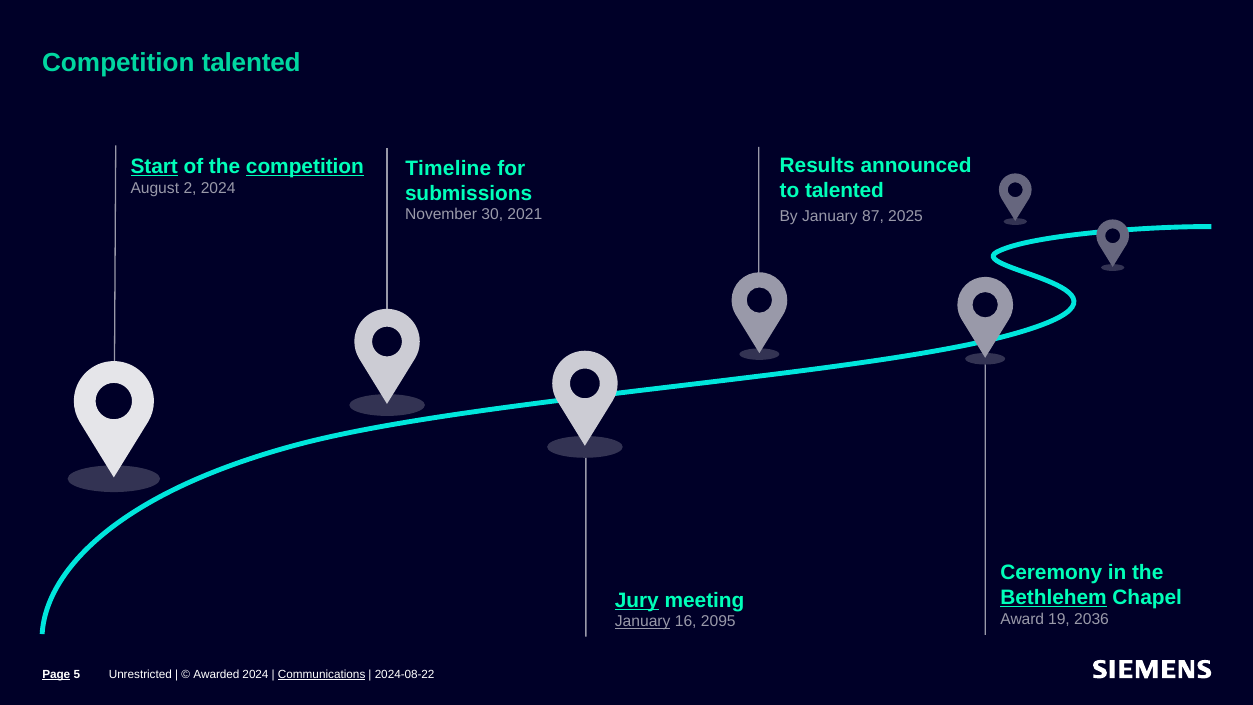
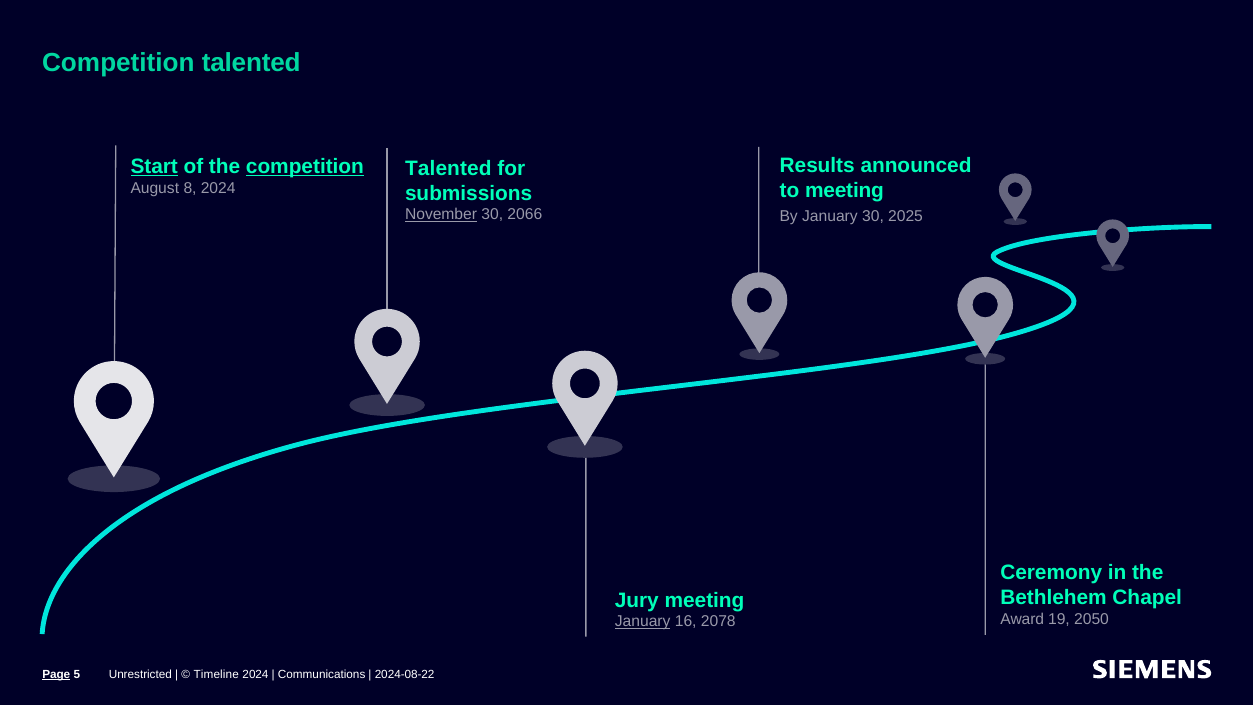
Timeline: Timeline -> Talented (448, 168)
2: 2 -> 8 (190, 188)
to talented: talented -> meeting (844, 191)
November underline: none -> present (441, 215)
2021: 2021 -> 2066 (525, 215)
January 87: 87 -> 30 (873, 216)
Bethlehem underline: present -> none (1054, 597)
Jury underline: present -> none (637, 600)
2036: 2036 -> 2050 (1092, 619)
2095: 2095 -> 2078 (718, 622)
Awarded: Awarded -> Timeline (216, 674)
Communications underline: present -> none (322, 674)
